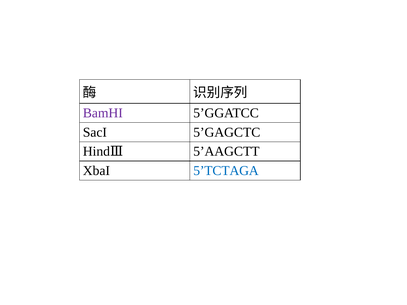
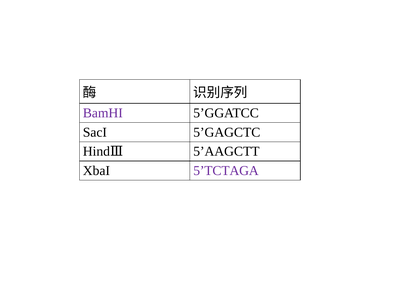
5’TCTAGA colour: blue -> purple (226, 171)
